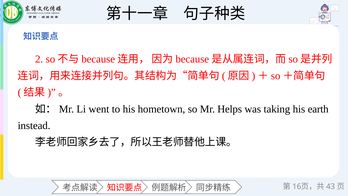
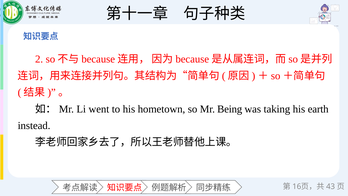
Helps: Helps -> Being (230, 109)
